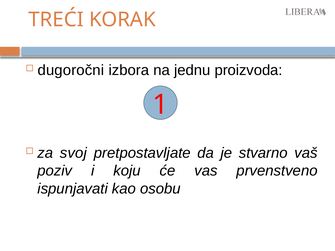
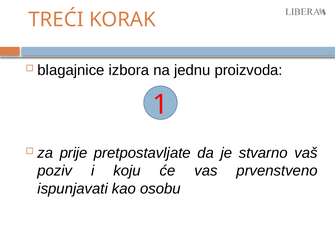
dugoročni: dugoročni -> blagajnice (71, 70)
svoj: svoj -> prije (74, 153)
